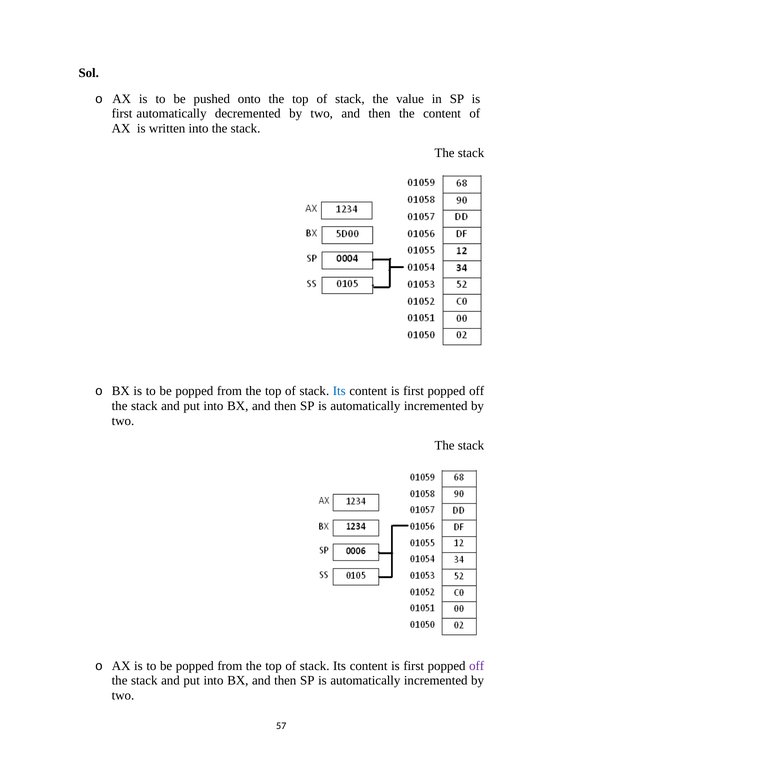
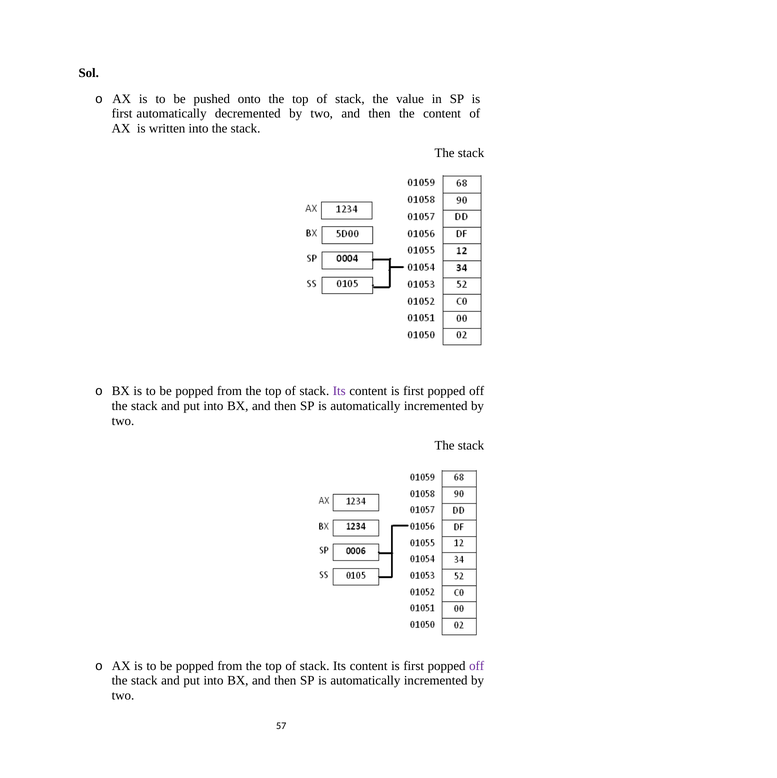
Its colour: blue -> purple (339, 391)
